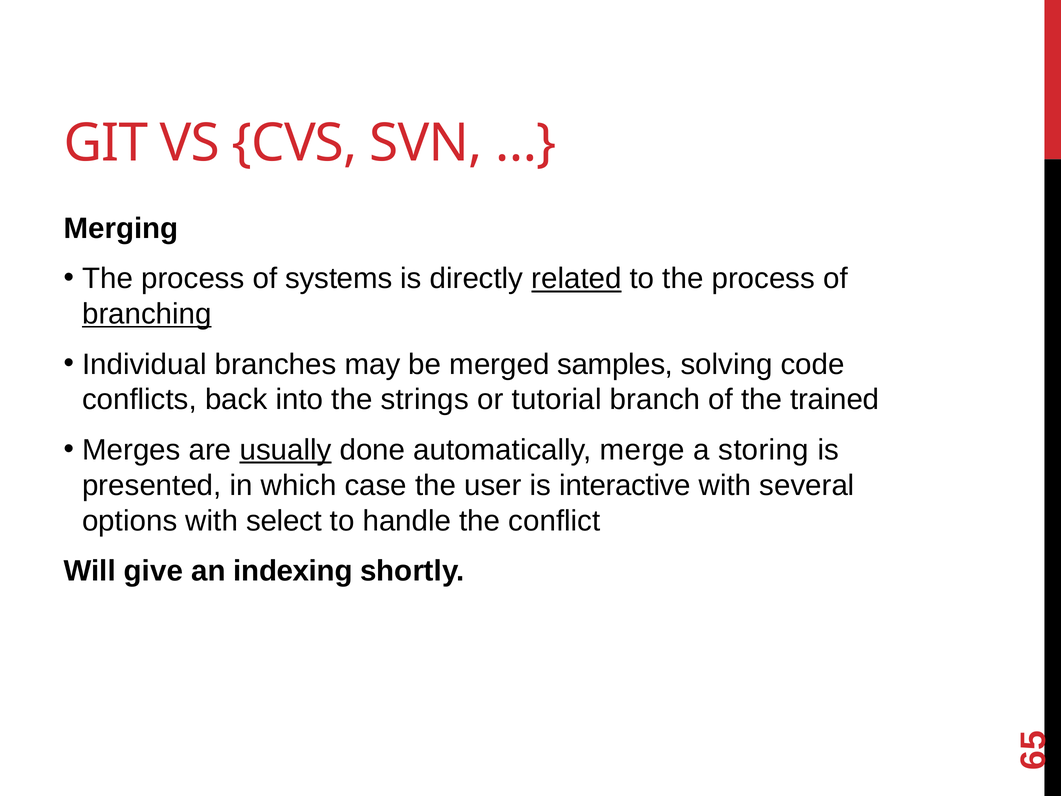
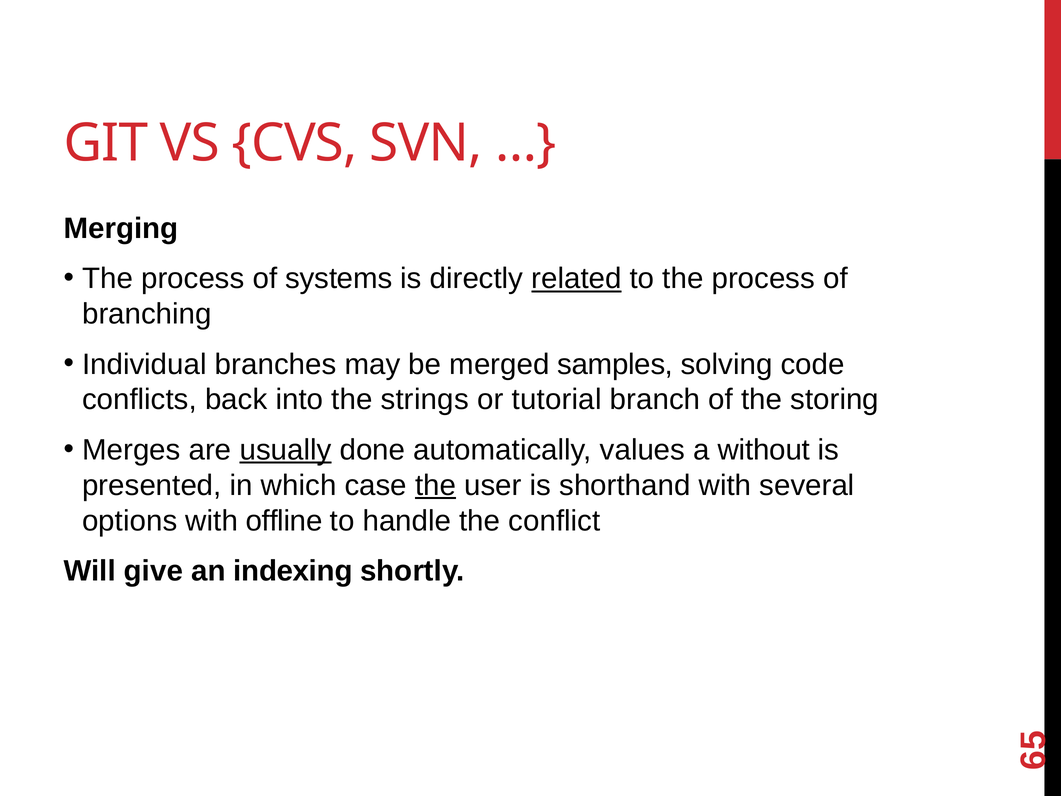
branching underline: present -> none (147, 314)
trained: trained -> storing (835, 400)
merge: merge -> values (643, 450)
storing: storing -> without (764, 450)
the underline: none -> present (436, 485)
interactive: interactive -> shorthand (625, 485)
select: select -> offline (284, 521)
